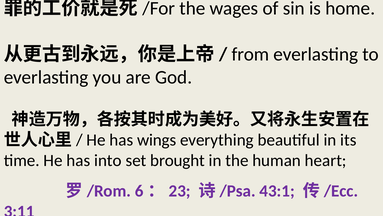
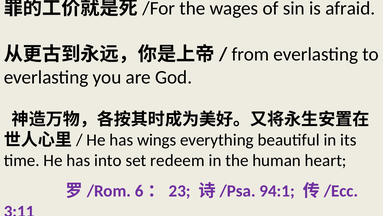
home: home -> afraid (350, 8)
brought: brought -> redeem (177, 160)
43:1: 43:1 -> 94:1 (277, 191)
